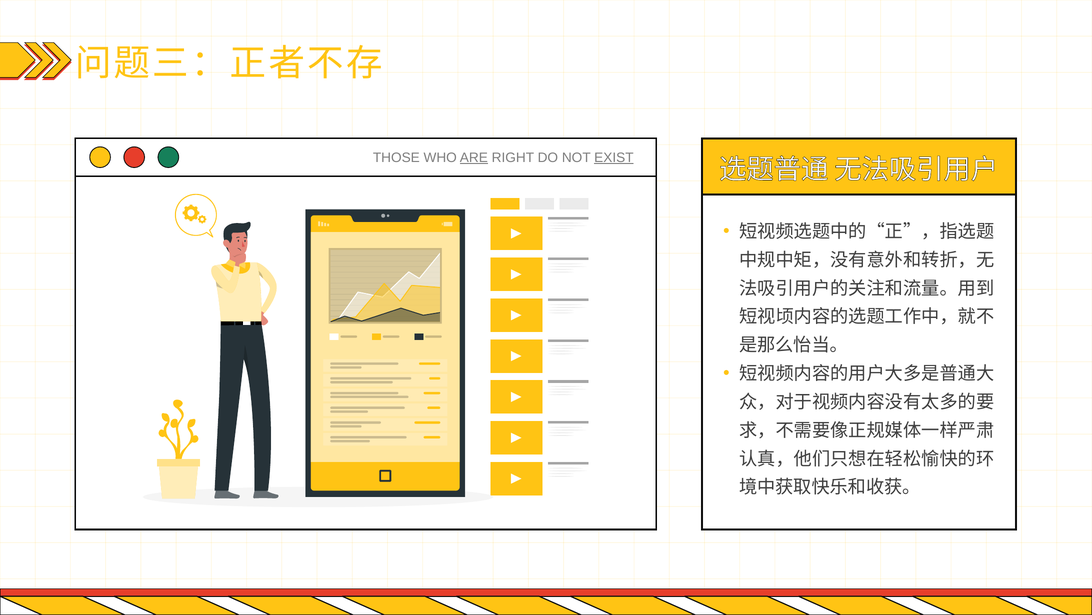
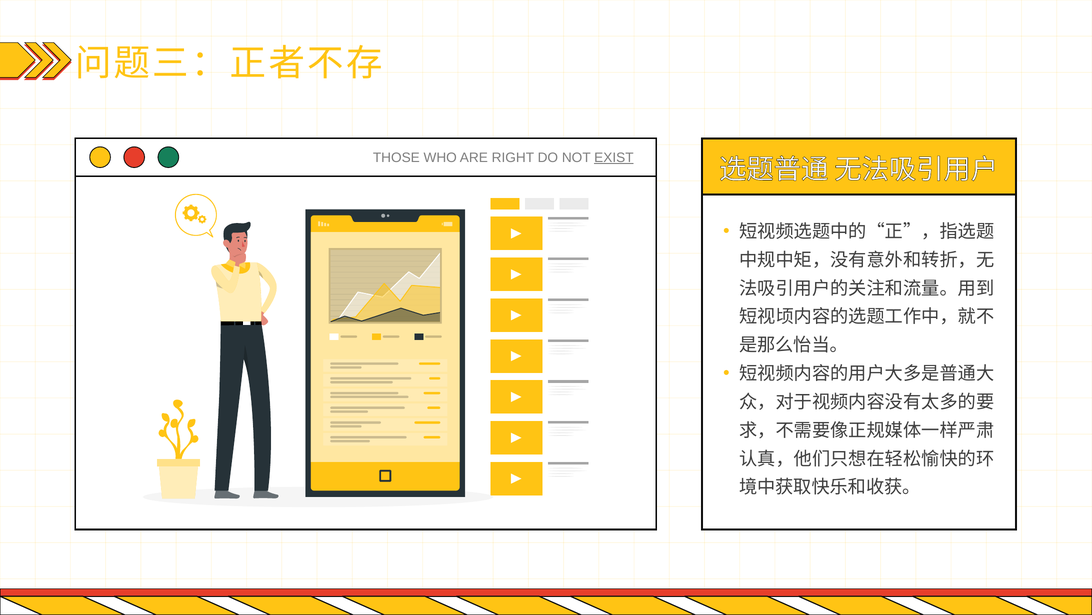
ARE underline: present -> none (474, 157)
